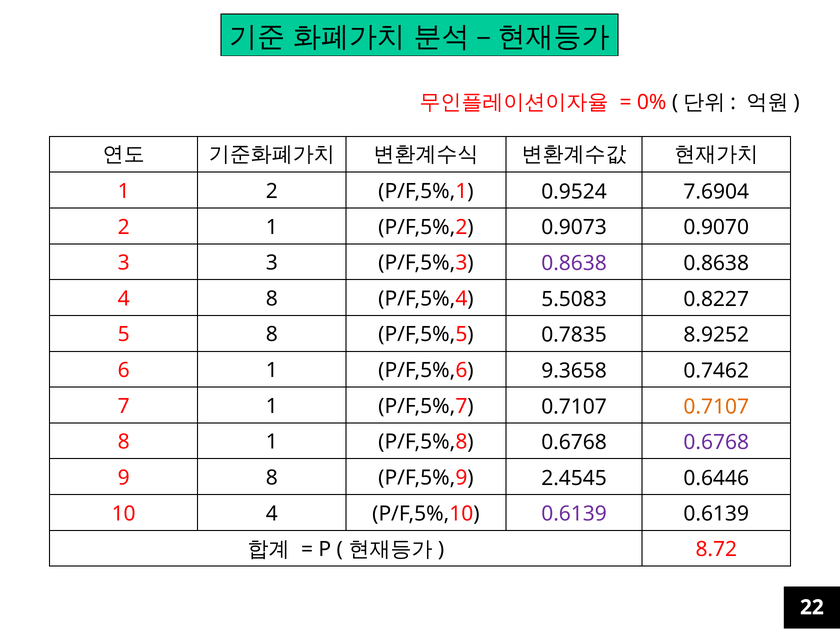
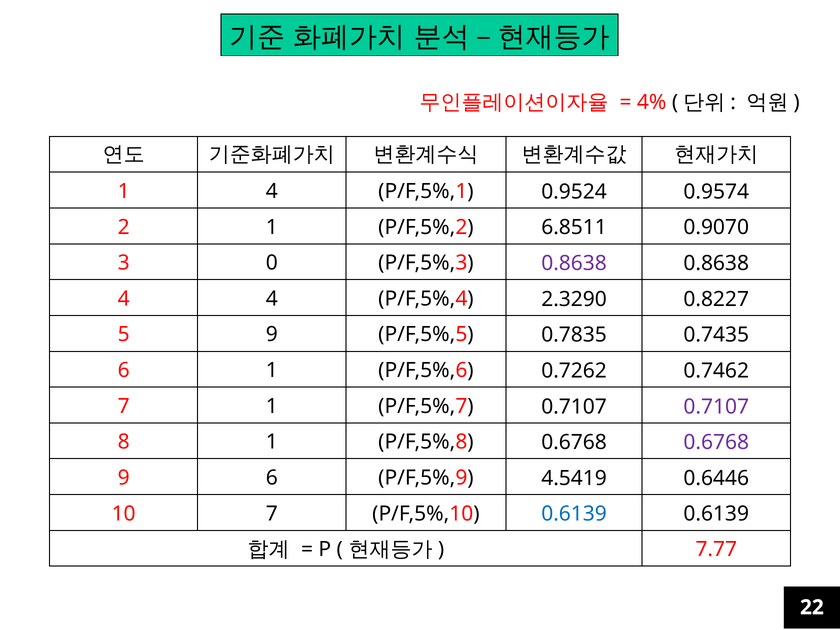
0%: 0% -> 4% (652, 102)
1 2: 2 -> 4 (272, 191)
7.6904: 7.6904 -> 0.9574 (716, 192)
0.9073: 0.9073 -> 6.8511 (574, 228)
3 3: 3 -> 0 (272, 263)
4 8: 8 -> 4 (272, 299)
5.5083: 5.5083 -> 2.3290 (574, 299)
5 8: 8 -> 9 (272, 335)
8.9252: 8.9252 -> 0.7435 (716, 335)
9.3658: 9.3658 -> 0.7262 (574, 371)
0.7107 colour: orange -> purple (716, 407)
9 8: 8 -> 6 (272, 478)
2.4545: 2.4545 -> 4.5419 (574, 478)
10 4: 4 -> 7 (272, 514)
0.6139 colour: purple -> blue (574, 514)
8.72: 8.72 -> 7.77 (716, 549)
